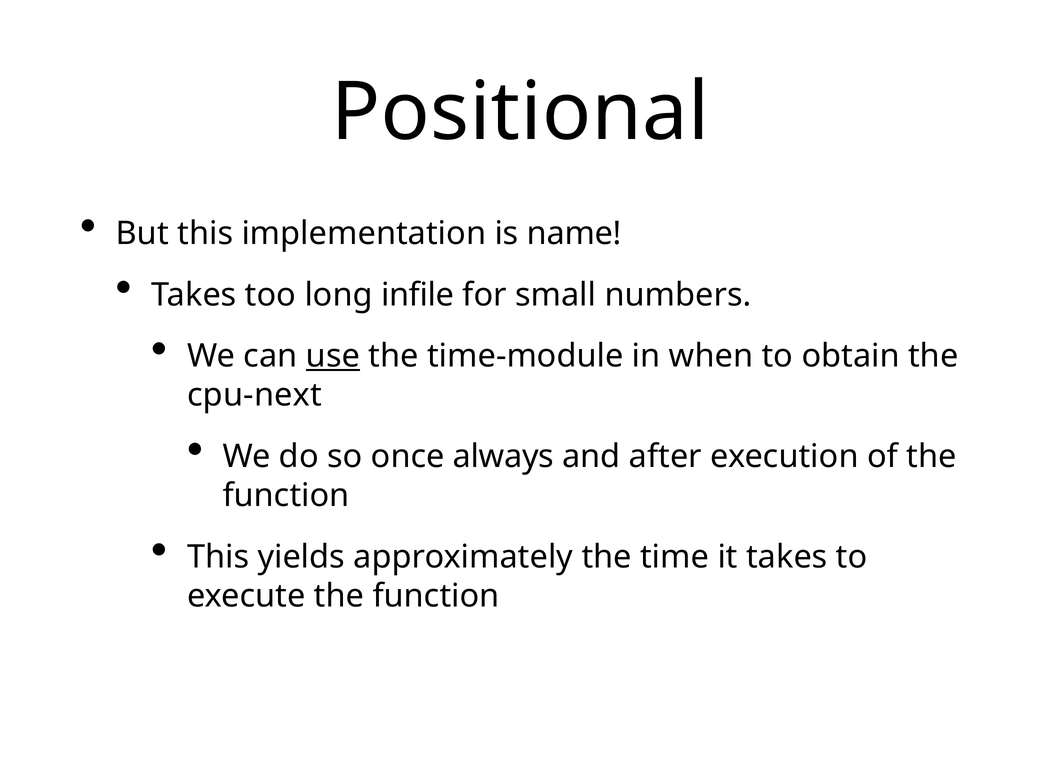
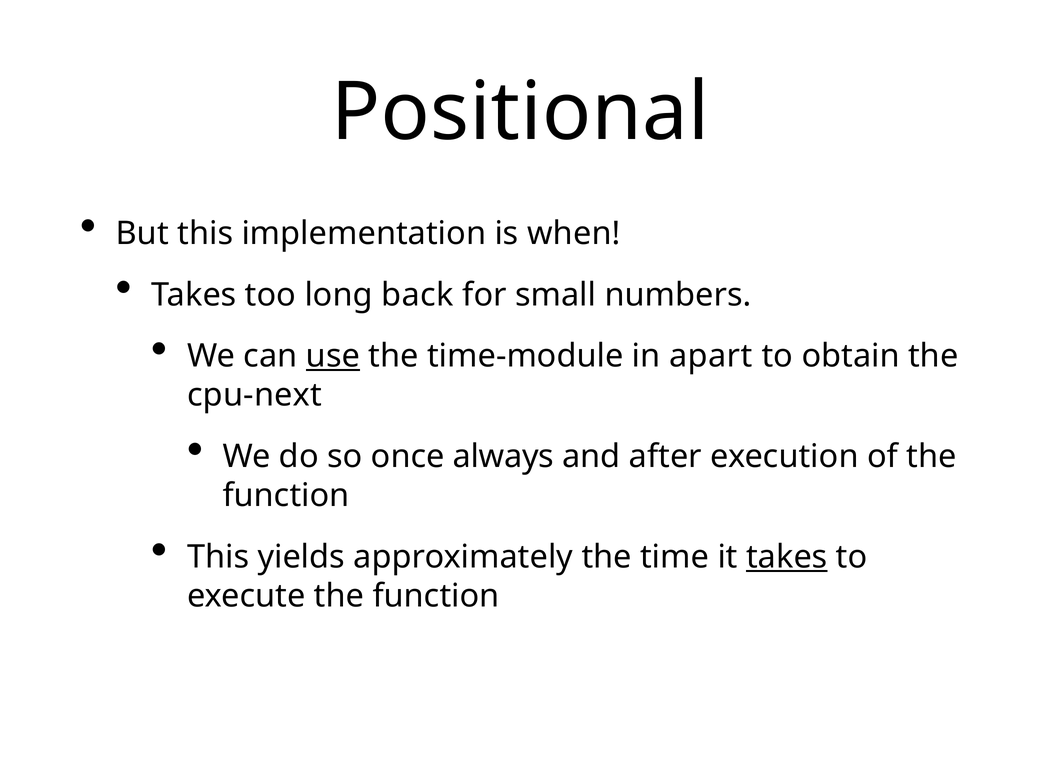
name: name -> when (574, 233)
infile: infile -> back (417, 295)
when: when -> apart (711, 356)
takes underline: none -> present (787, 557)
